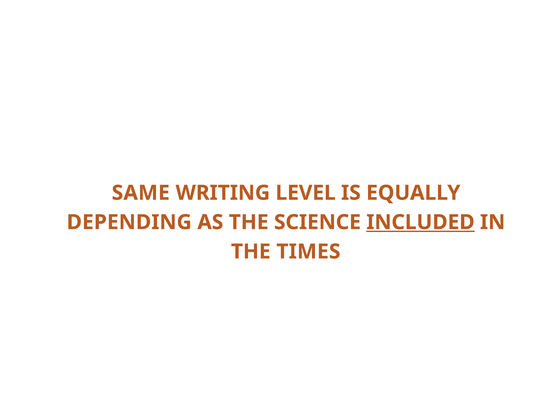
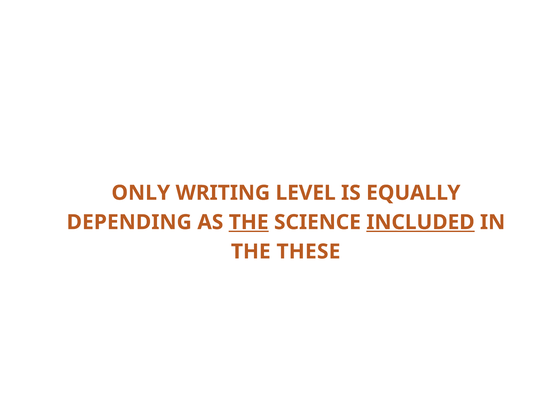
SAME: SAME -> ONLY (141, 193)
THE underline: none -> present (249, 222)
TIMES: TIMES -> THESE (308, 252)
